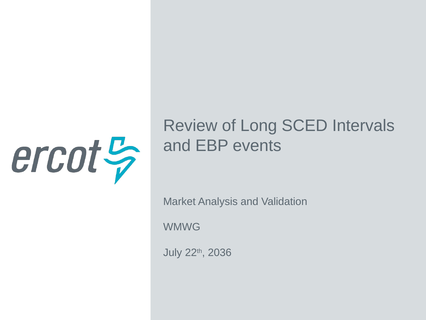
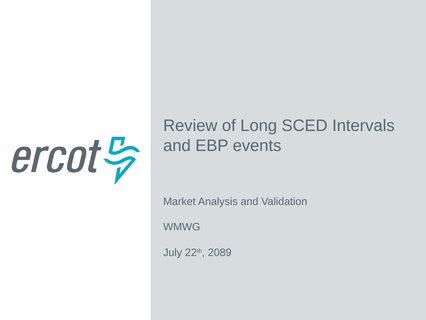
2036: 2036 -> 2089 (220, 252)
